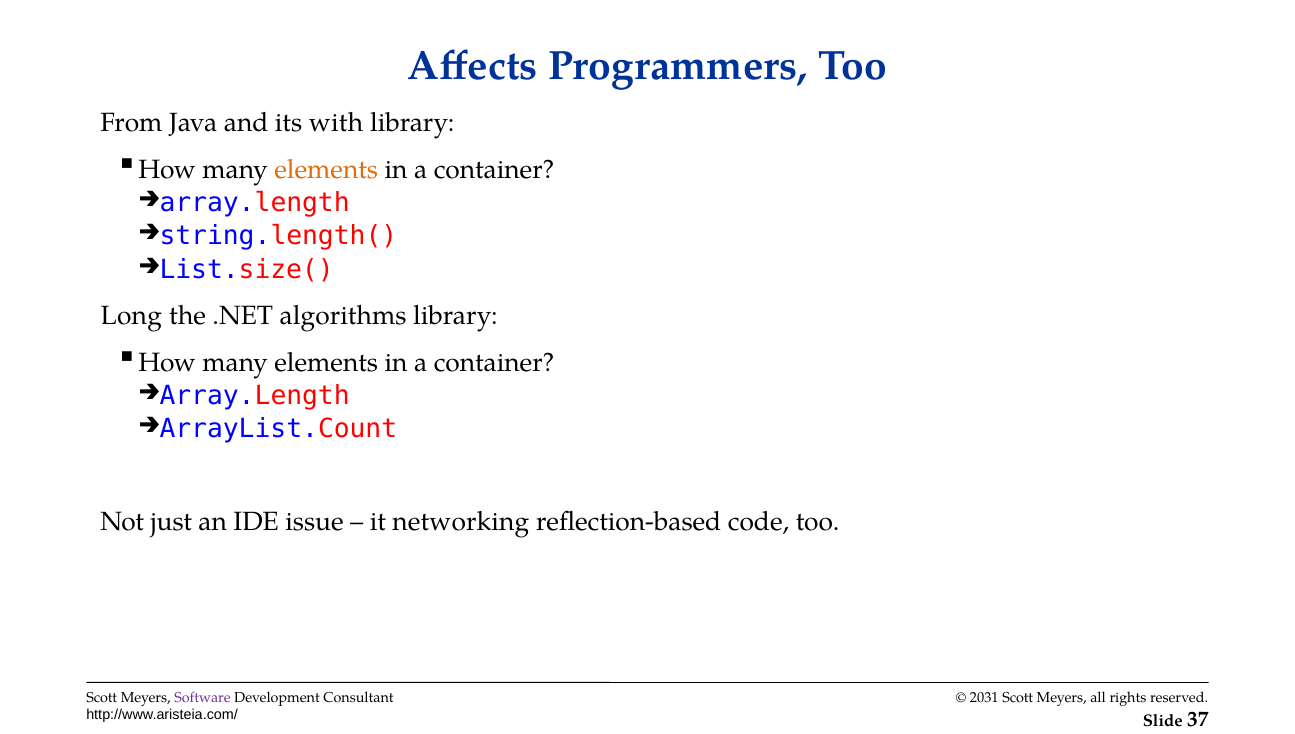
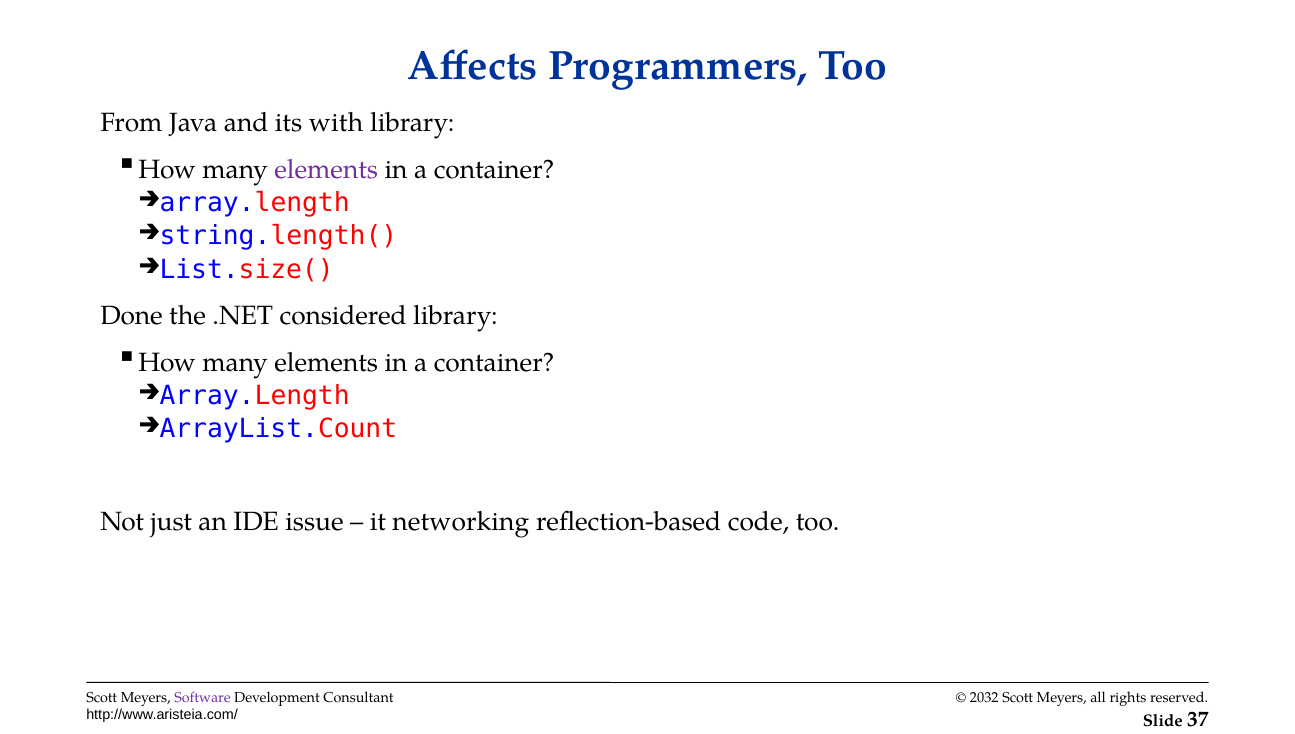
elements colour: orange -> purple (326, 170)
Long: Long -> Done (132, 316)
algorithms: algorithms -> considered (343, 316)
2031: 2031 -> 2032 (984, 697)
